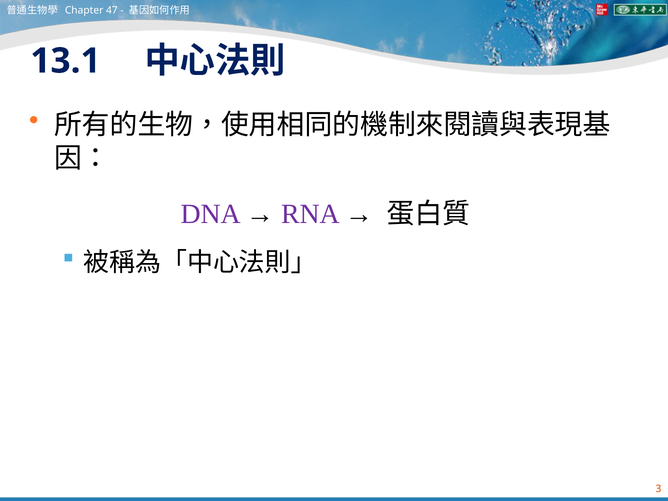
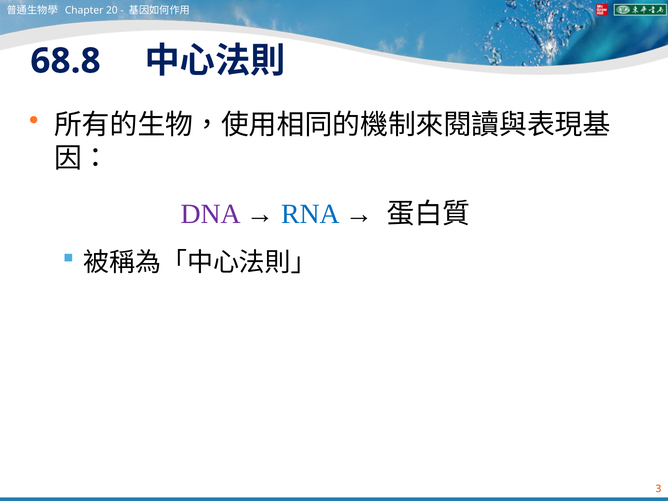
47: 47 -> 20 (112, 10)
13.1: 13.1 -> 68.8 (66, 61)
RNA colour: purple -> blue (310, 214)
